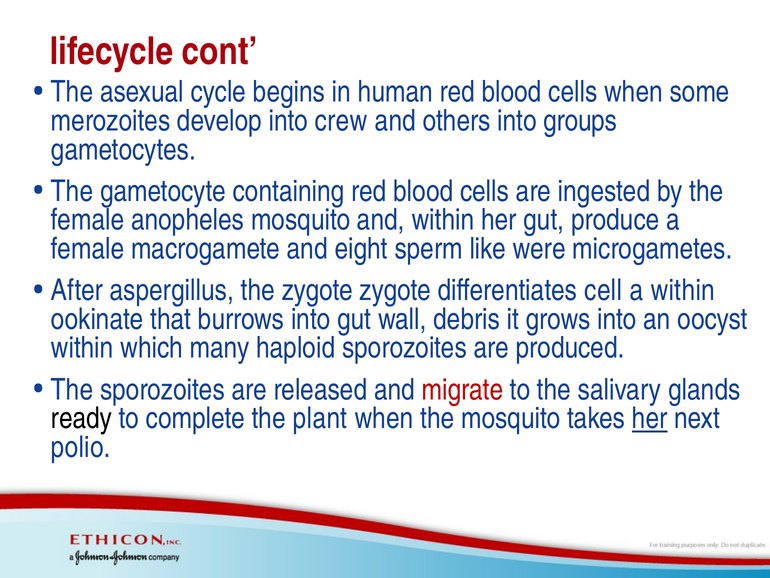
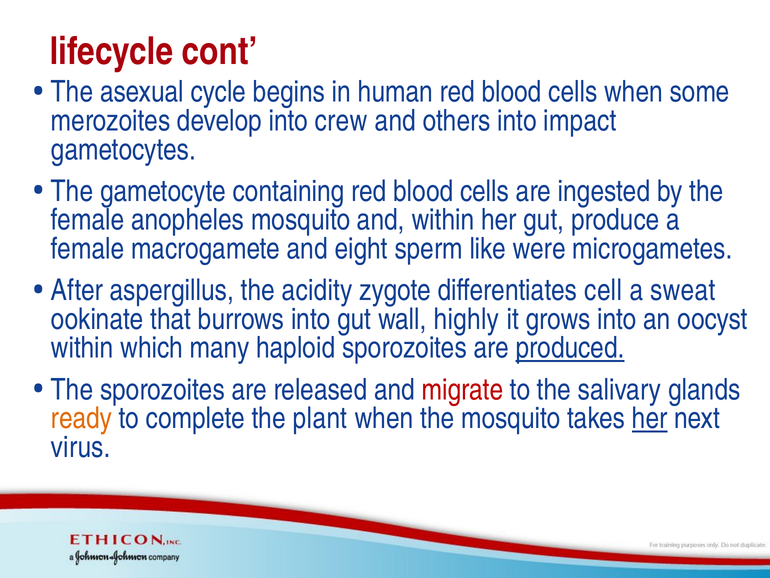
groups: groups -> impact (580, 121)
the zygote: zygote -> acidity (317, 290)
a within: within -> sweat (683, 290)
debris: debris -> highly (466, 319)
produced underline: none -> present (570, 348)
ready colour: black -> orange (82, 418)
polio: polio -> virus (81, 447)
